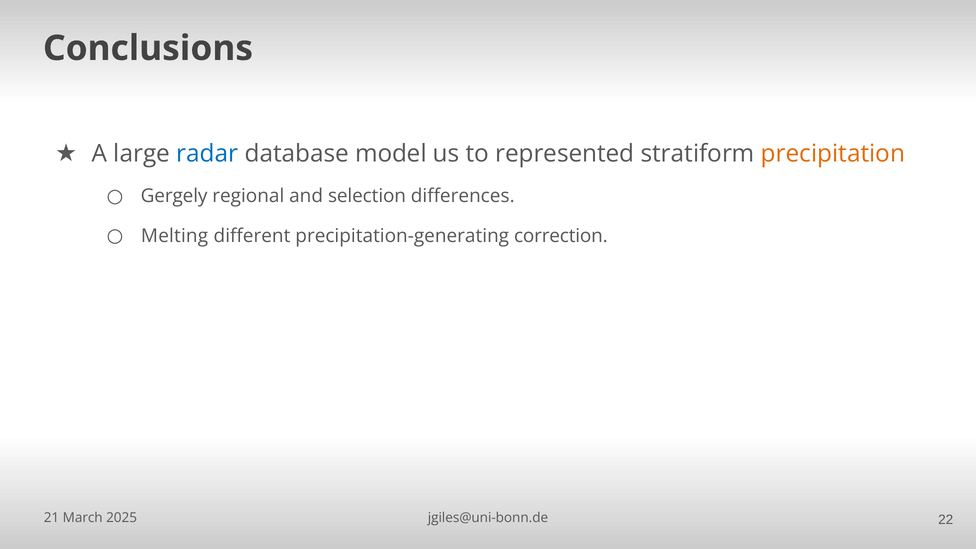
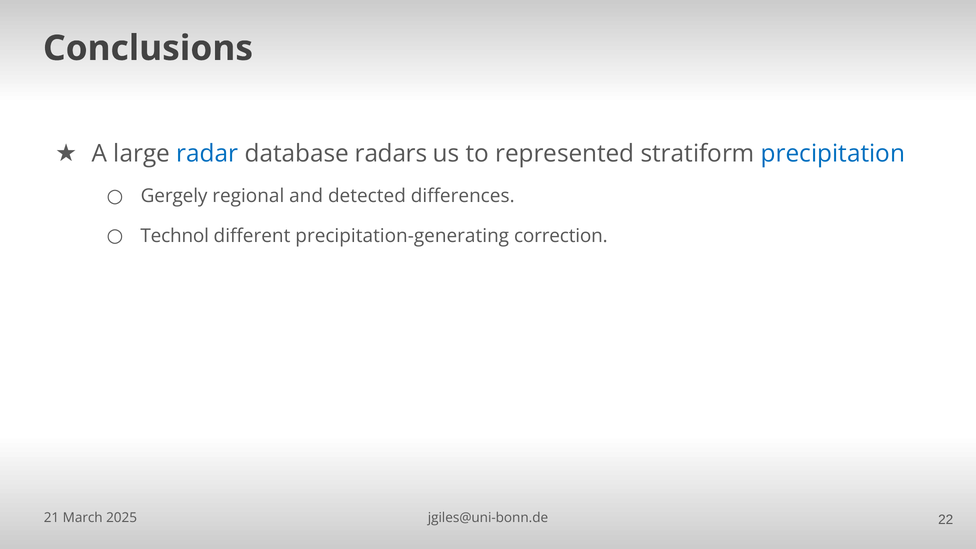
model: model -> radars (391, 153)
precipitation colour: orange -> blue (833, 153)
selection: selection -> detected (367, 196)
Melting: Melting -> Technol (175, 236)
